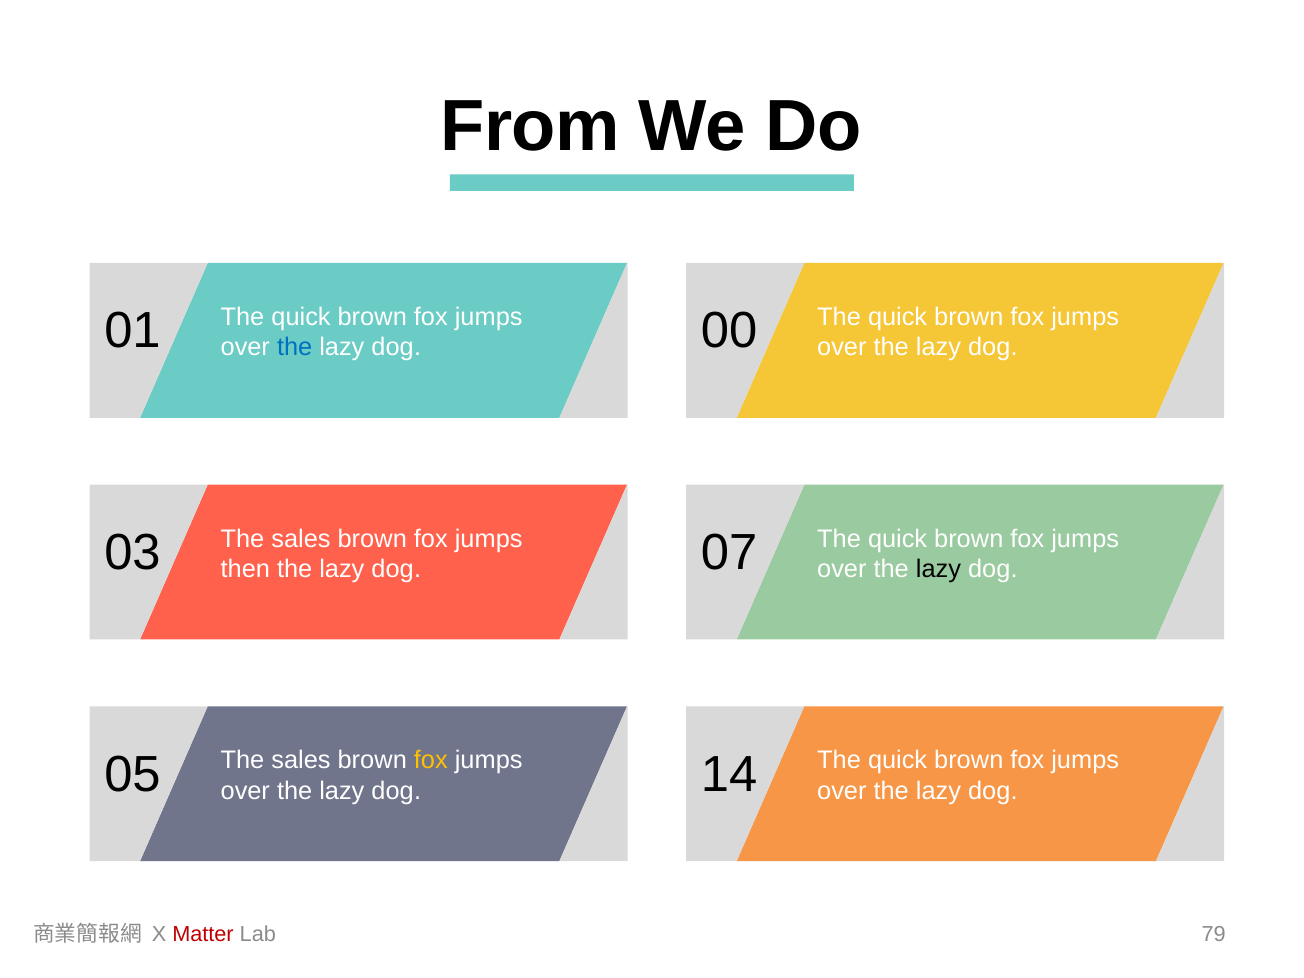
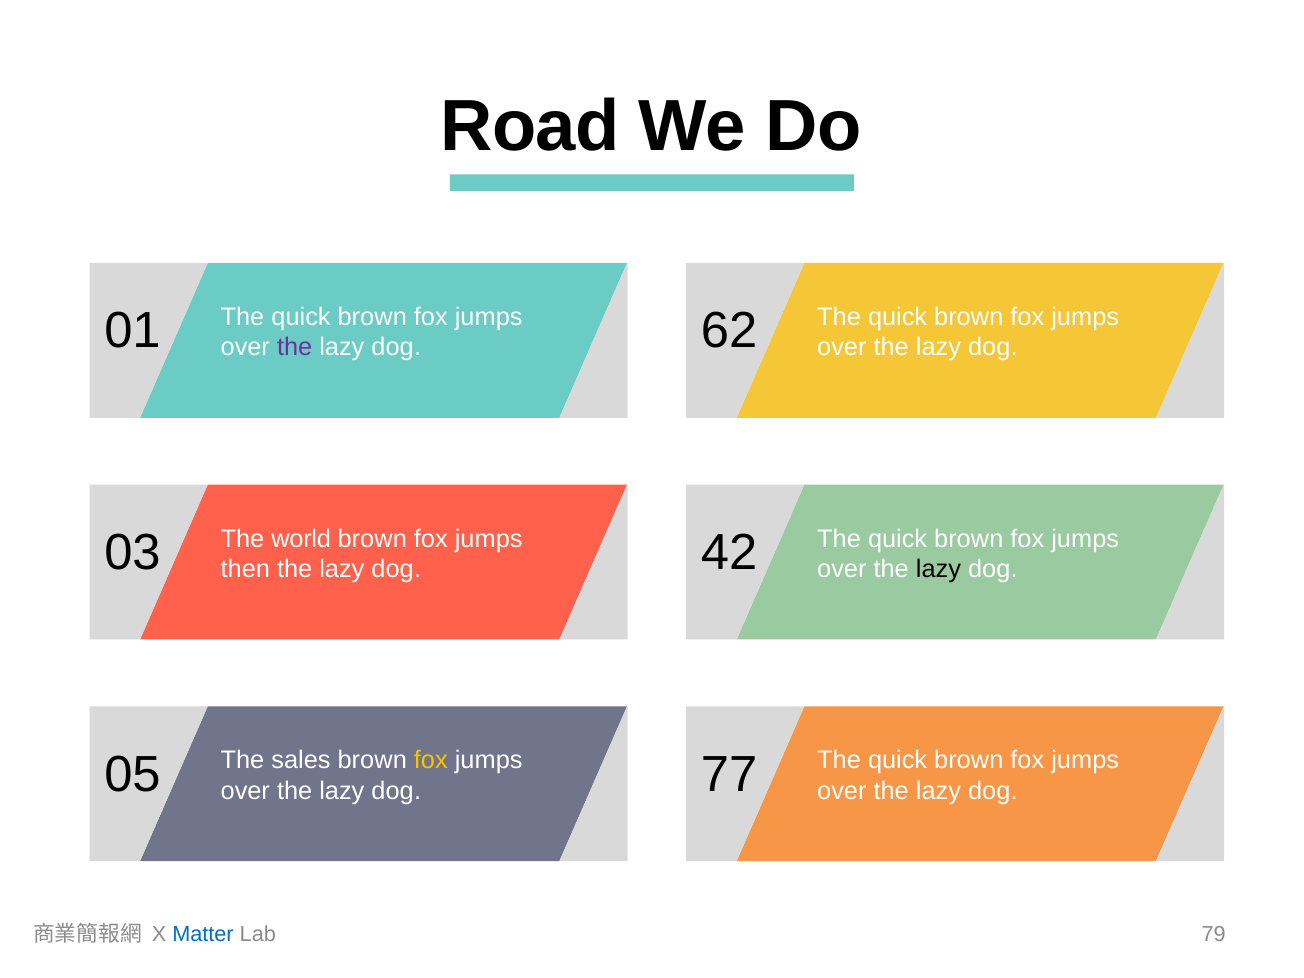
From: From -> Road (530, 127)
the colour: blue -> purple (295, 348)
00: 00 -> 62 (729, 331)
03 The sales: sales -> world (301, 539)
07: 07 -> 42 (729, 553)
14: 14 -> 77 (729, 774)
Matter colour: red -> blue (203, 934)
